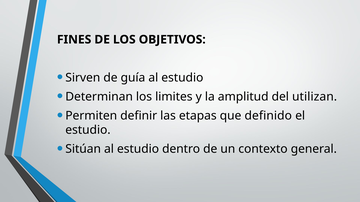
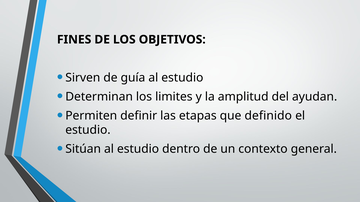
utilizan: utilizan -> ayudan (315, 97)
